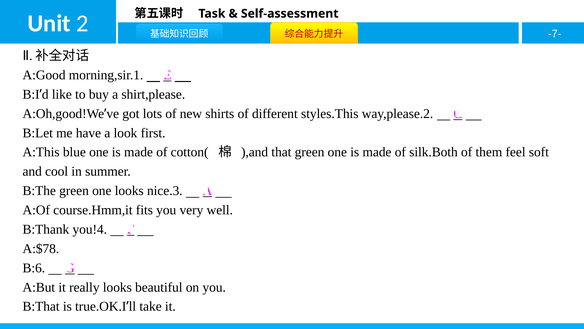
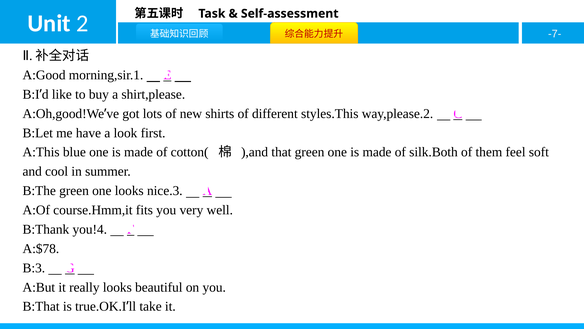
B:6: B:6 -> B:3 (34, 268)
